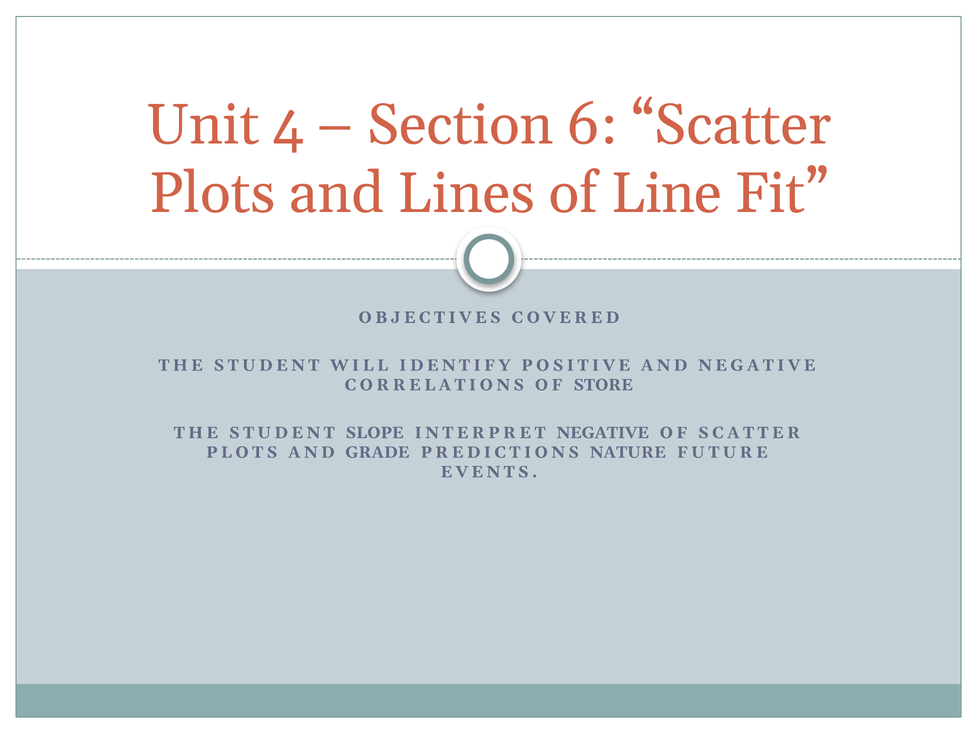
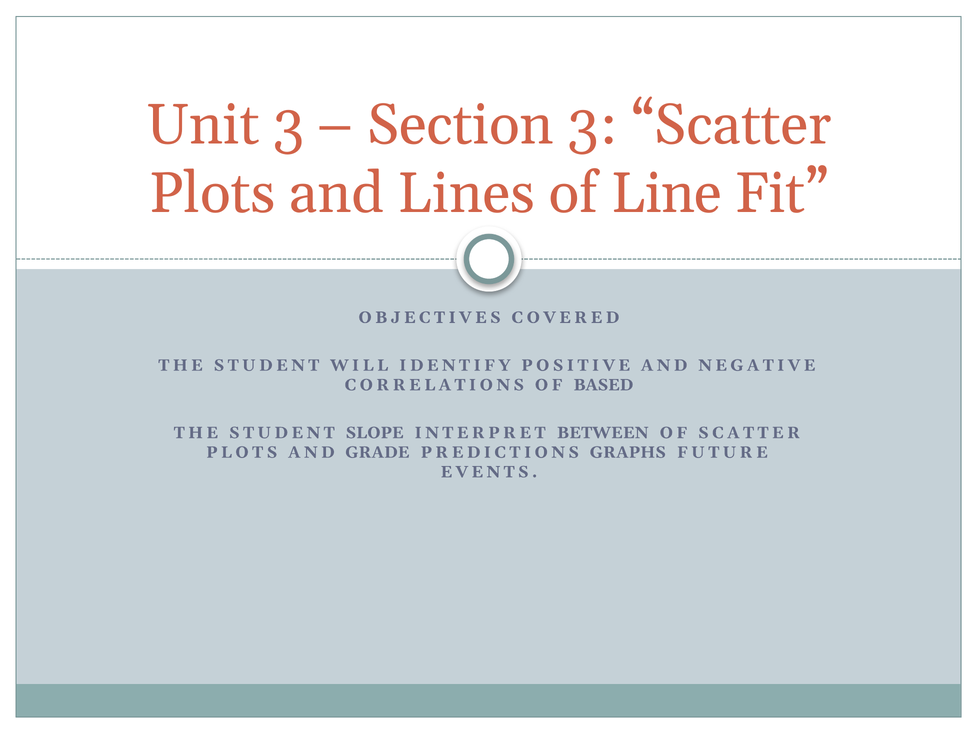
Unit 4: 4 -> 3 (288, 125)
Section 6: 6 -> 3 (592, 125)
STORE: STORE -> BASED (603, 385)
INTERPRET NEGATIVE: NEGATIVE -> BETWEEN (603, 432)
NATURE: NATURE -> GRAPHS (628, 452)
